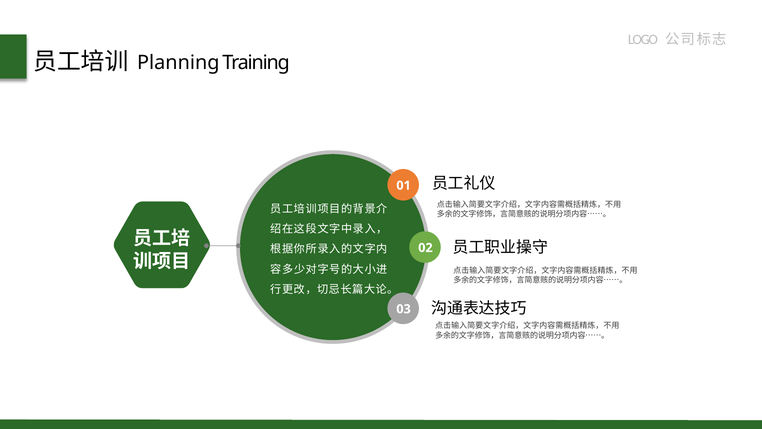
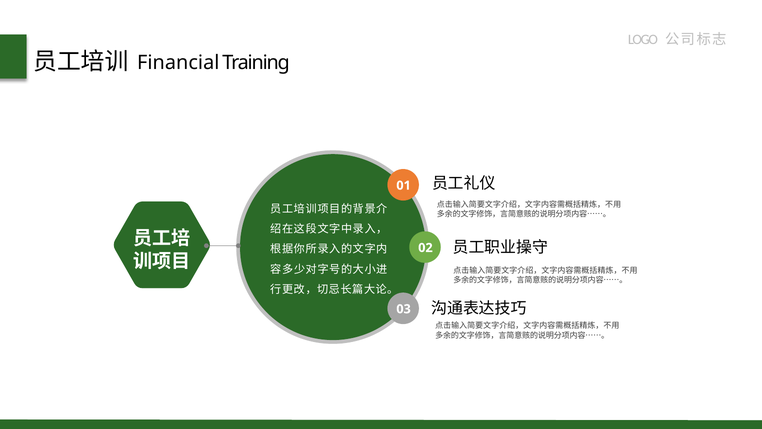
Planning: Planning -> Financial (178, 63)
